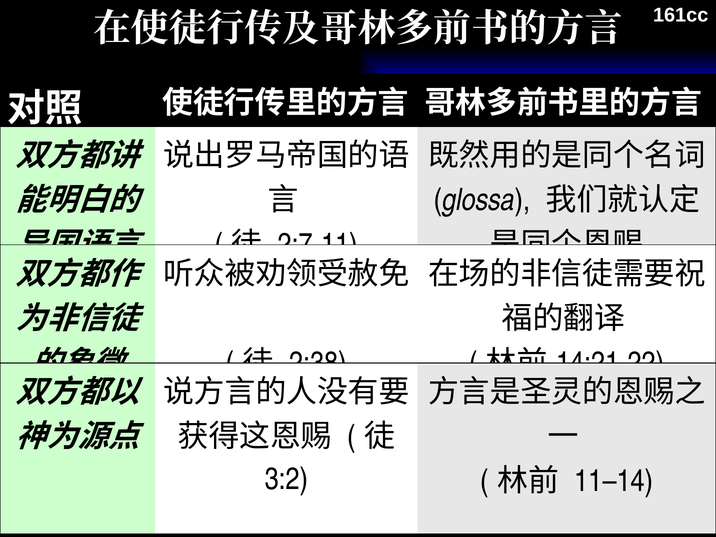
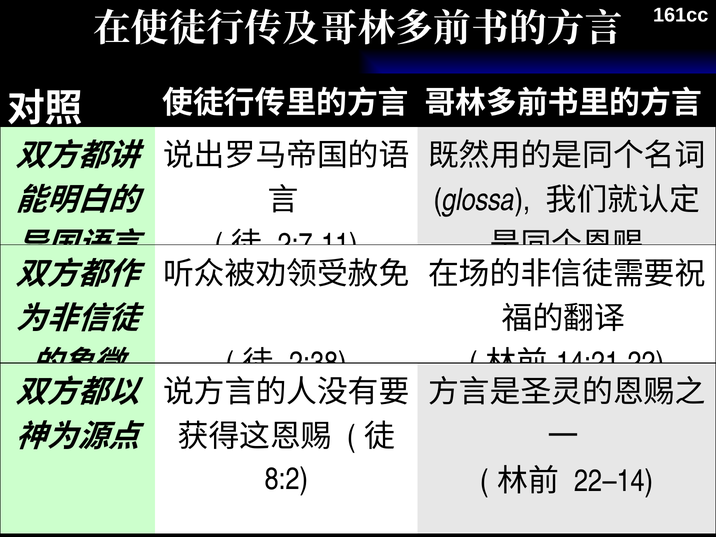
3:2: 3:2 -> 8:2 (286, 479)
11–14: 11–14 -> 22–14 (614, 481)
